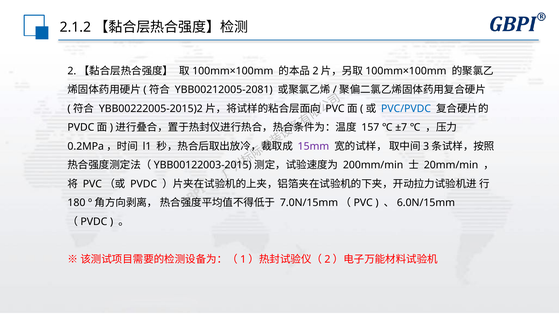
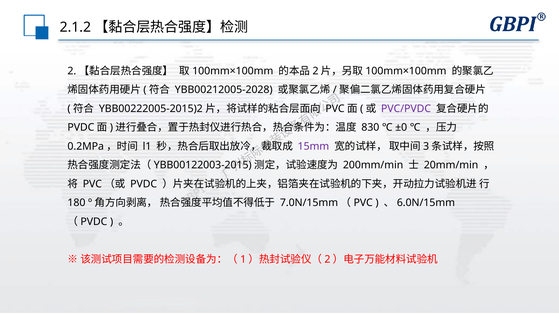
YBB00212005-2081: YBB00212005-2081 -> YBB00212005-2028 (224, 90)
PVC/PVDC colour: blue -> purple (406, 109)
157: 157 -> 830 (370, 128)
±7: ±7 -> ±0 (401, 128)
